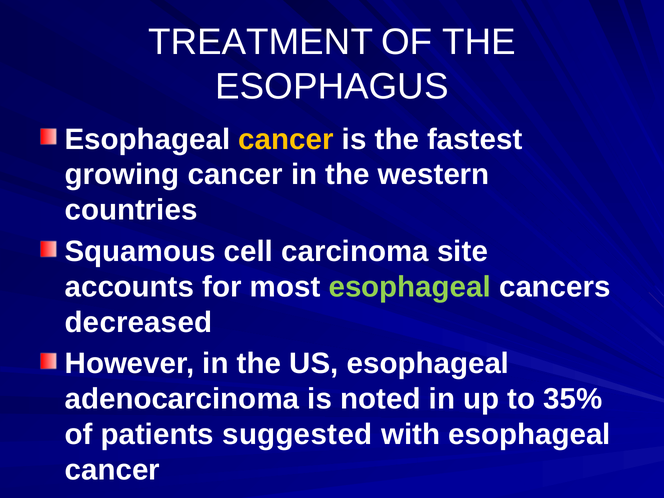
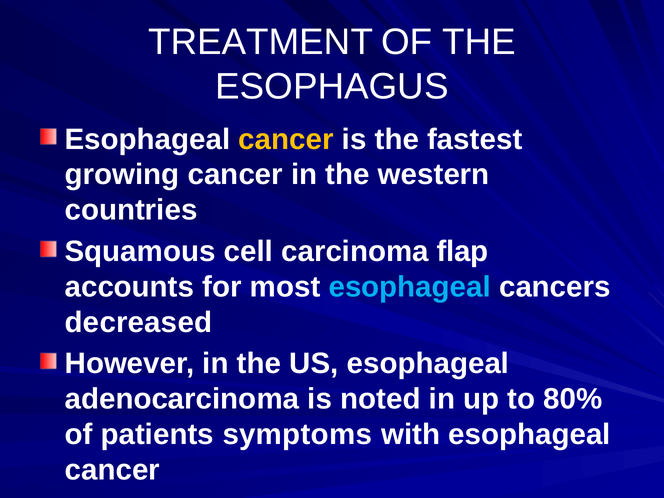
site: site -> flap (463, 251)
esophageal colour: light green -> light blue (410, 287)
35%: 35% -> 80% (573, 399)
suggested: suggested -> symptoms (297, 434)
